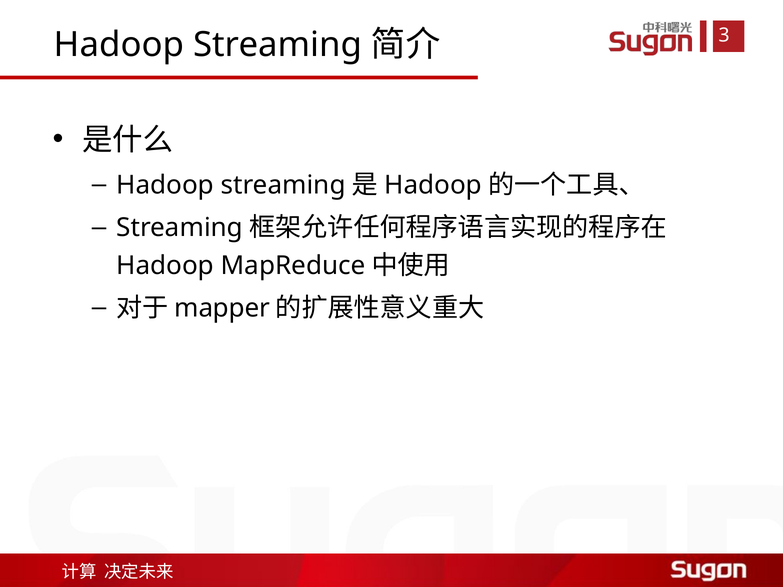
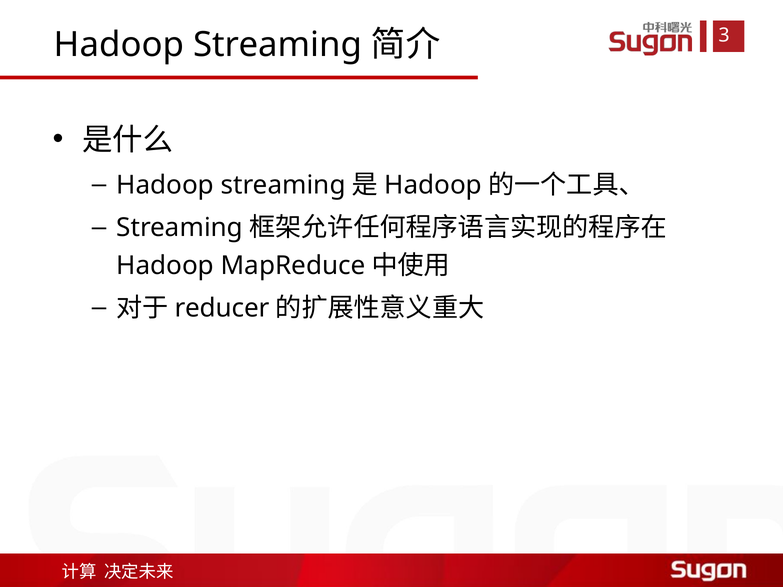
mapper: mapper -> reducer (222, 308)
